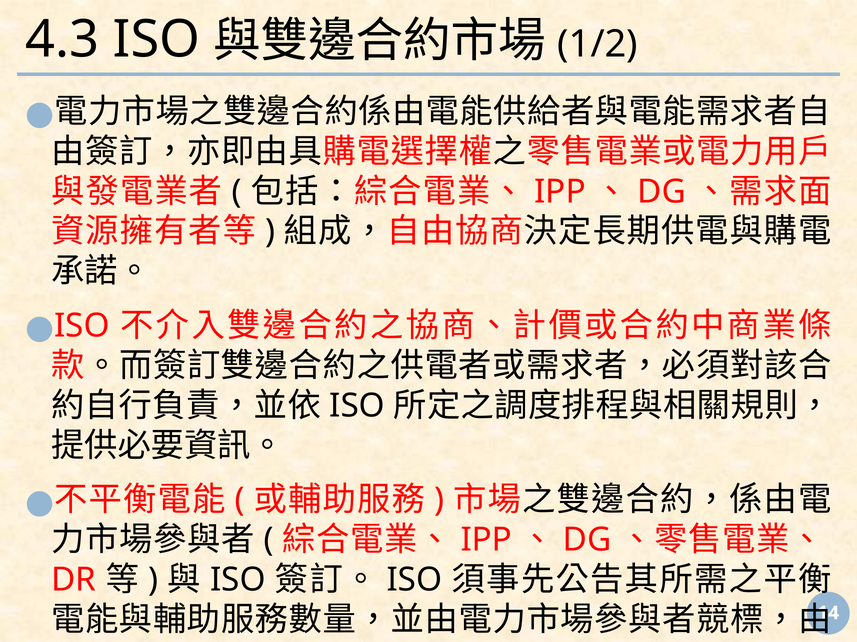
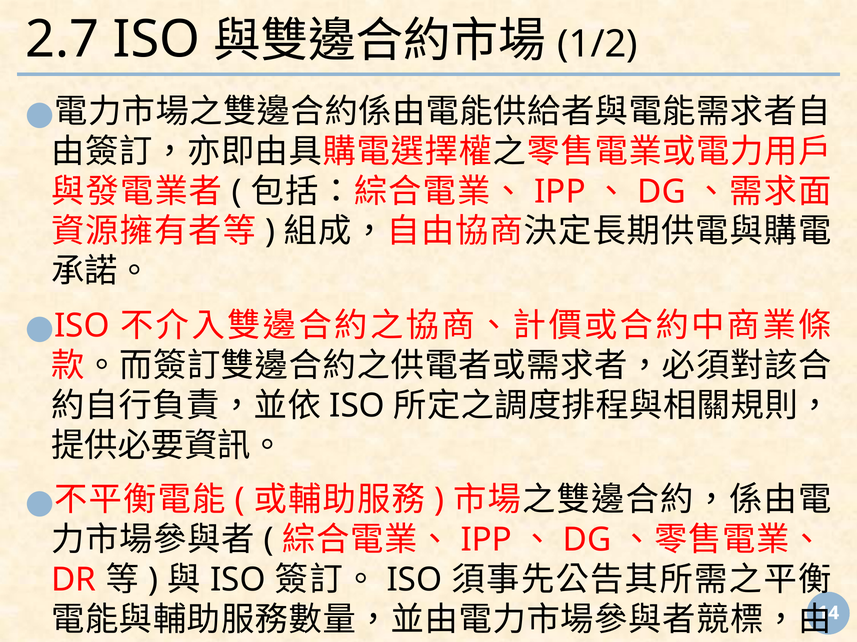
4.3: 4.3 -> 2.7 (62, 39)
